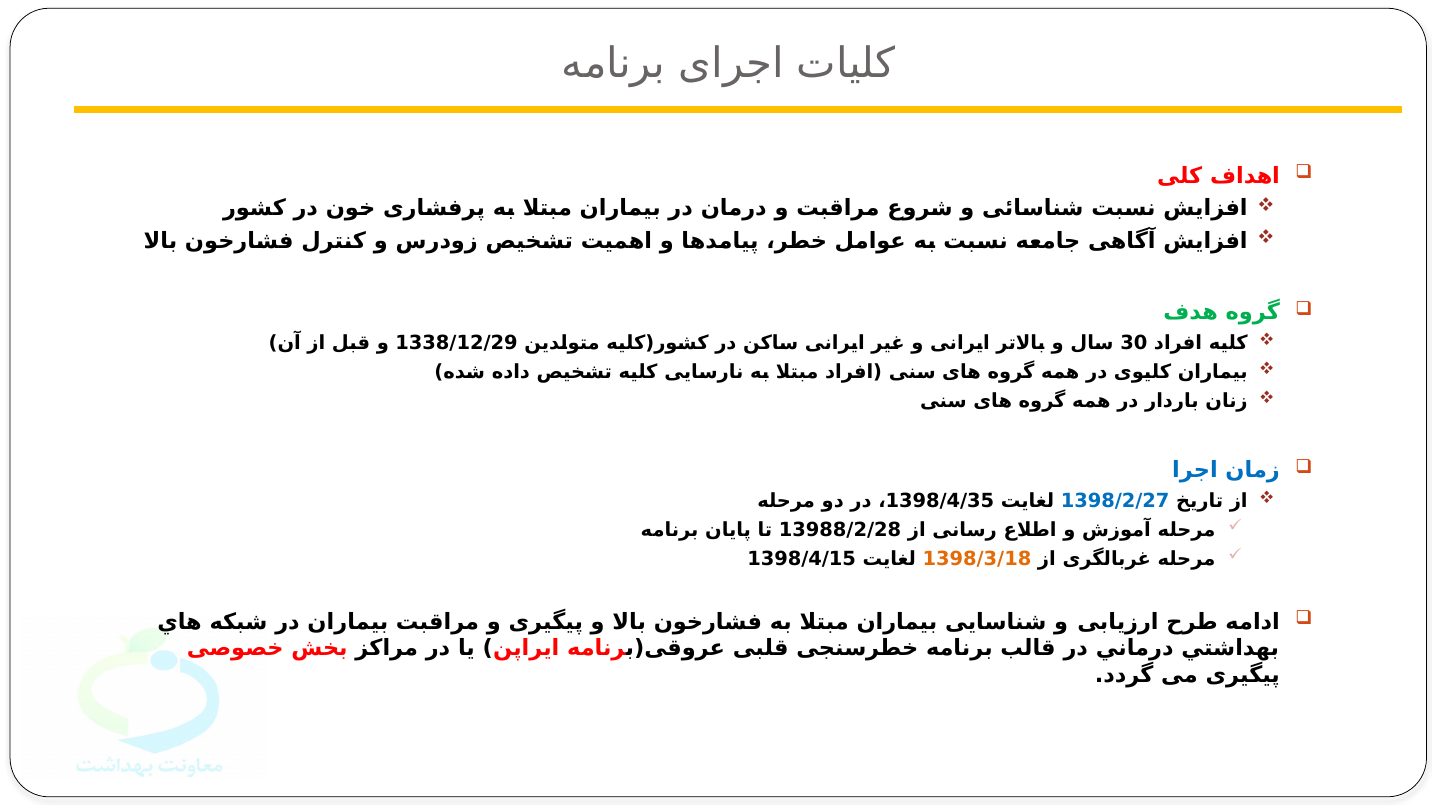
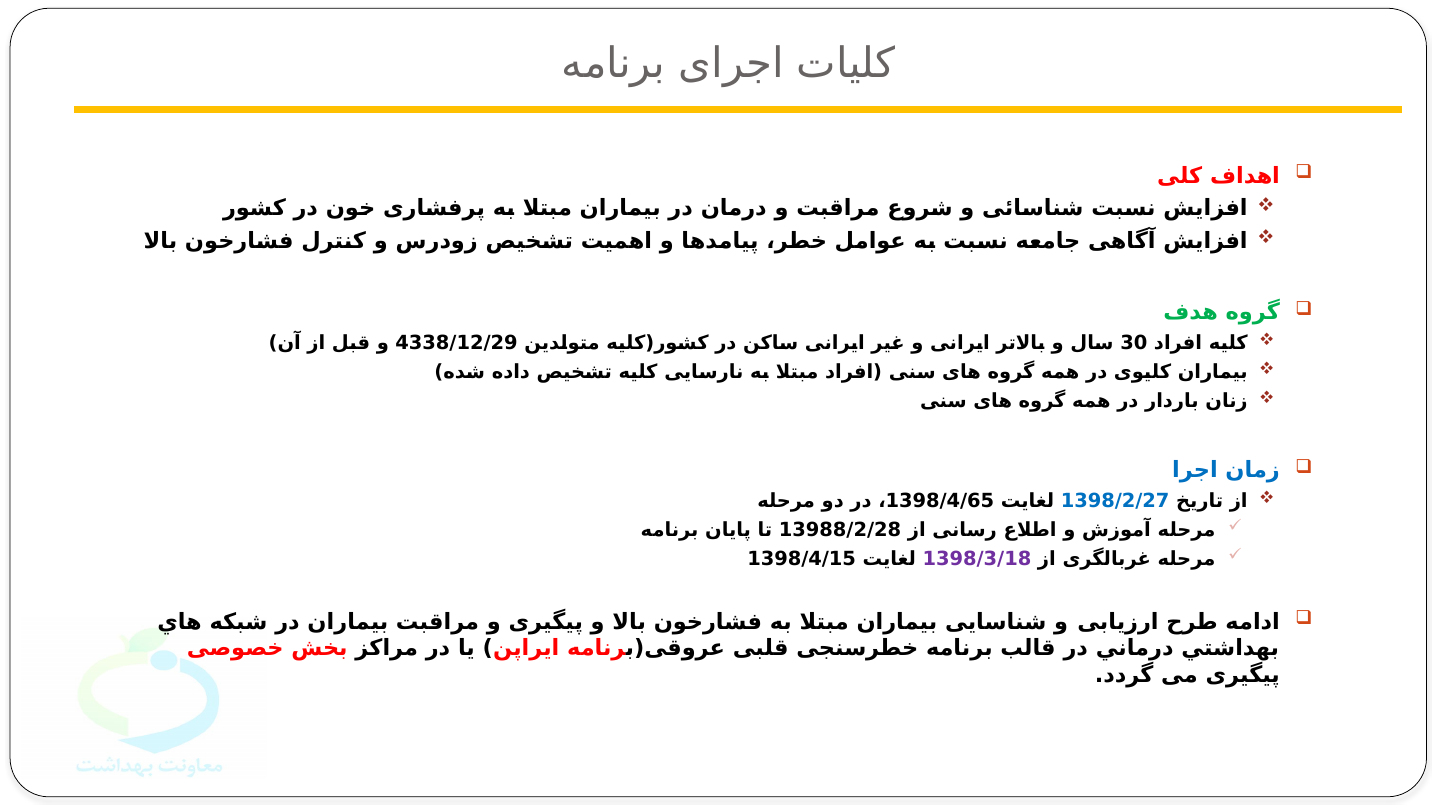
1338/12/29: 1338/12/29 -> 4338/12/29 (457, 343)
1398/4/35: 1398/4/35 -> 1398/4/65 (940, 501)
1398/3/18 colour: orange -> purple (977, 559)
